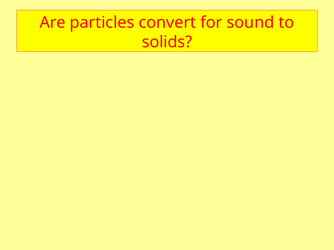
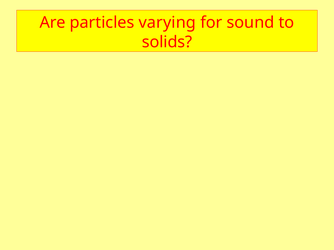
convert: convert -> varying (167, 23)
